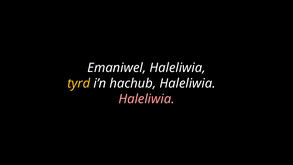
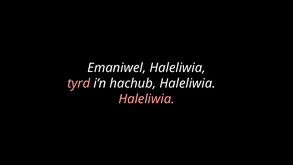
tyrd colour: yellow -> pink (79, 83)
